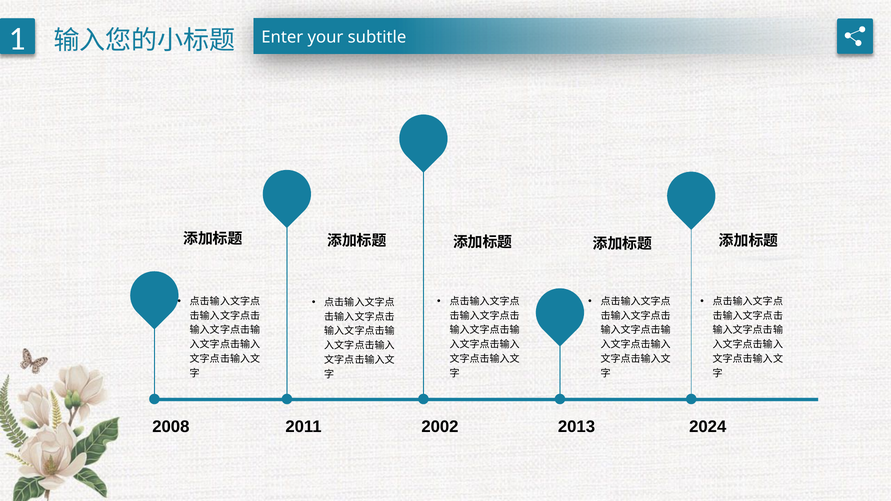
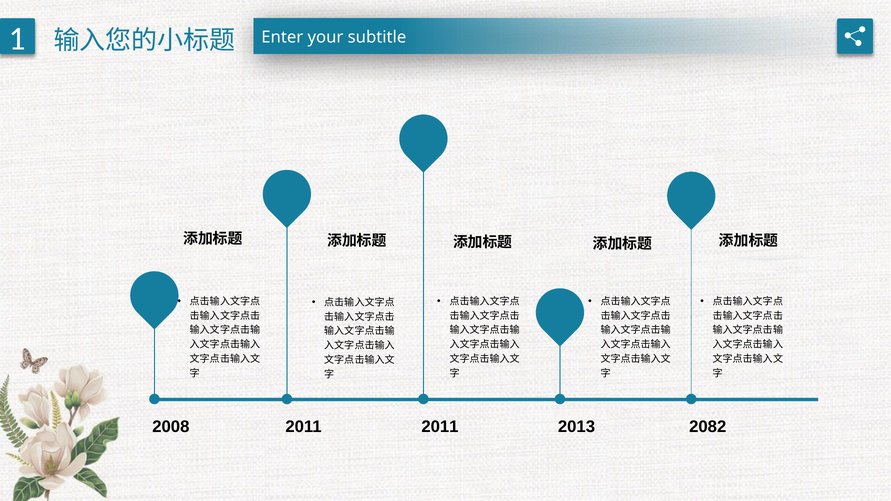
2002: 2002 -> 2011 (440, 427)
2024: 2024 -> 2082 (708, 427)
